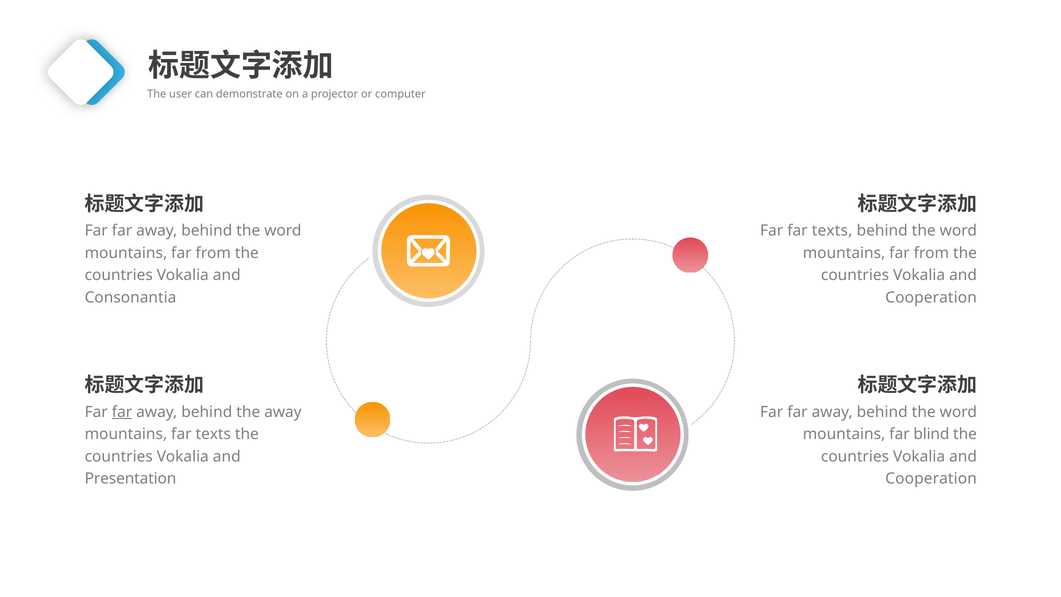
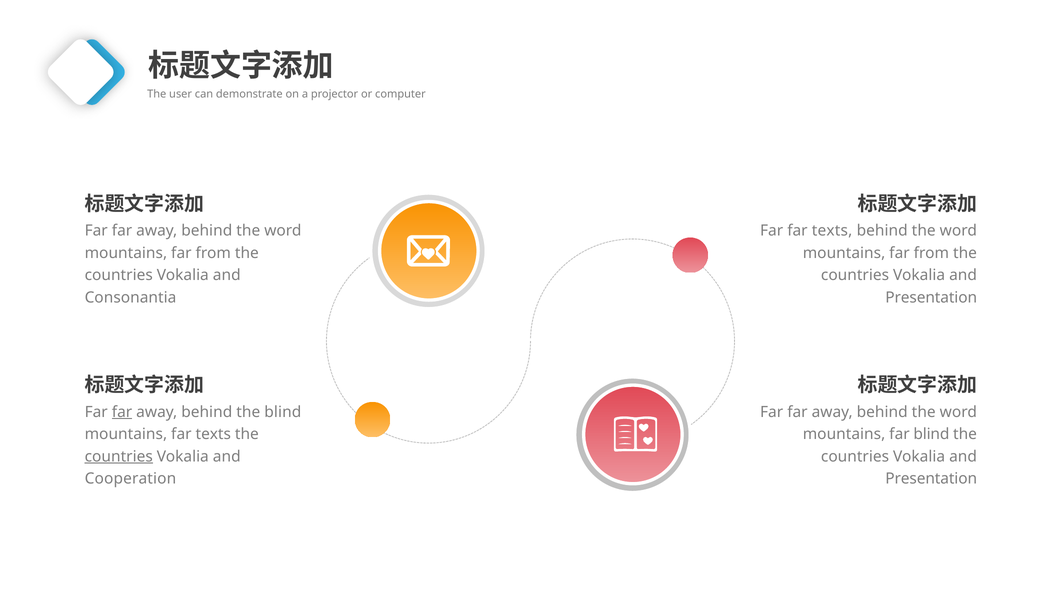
Cooperation: Cooperation -> Presentation (931, 298)
the away: away -> blind (283, 412)
countries underline: none -> present (119, 456)
Presentation: Presentation -> Cooperation (130, 479)
Cooperation: Cooperation -> Presentation (931, 479)
